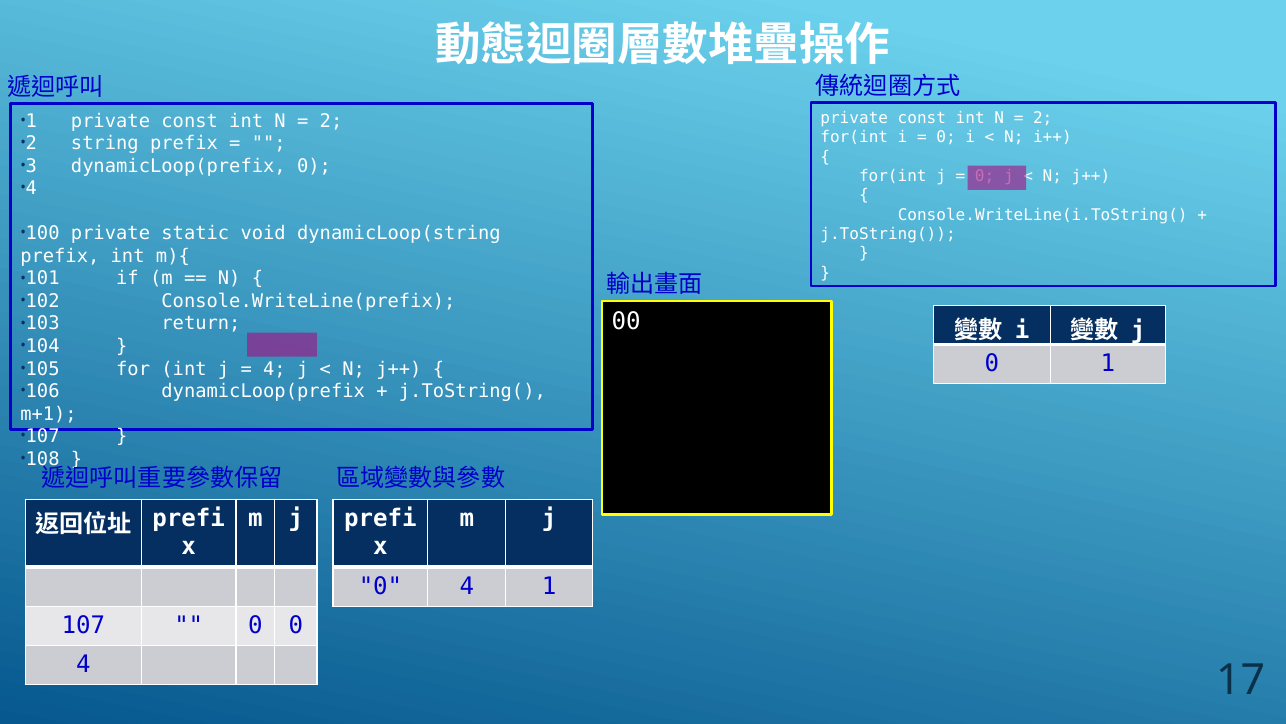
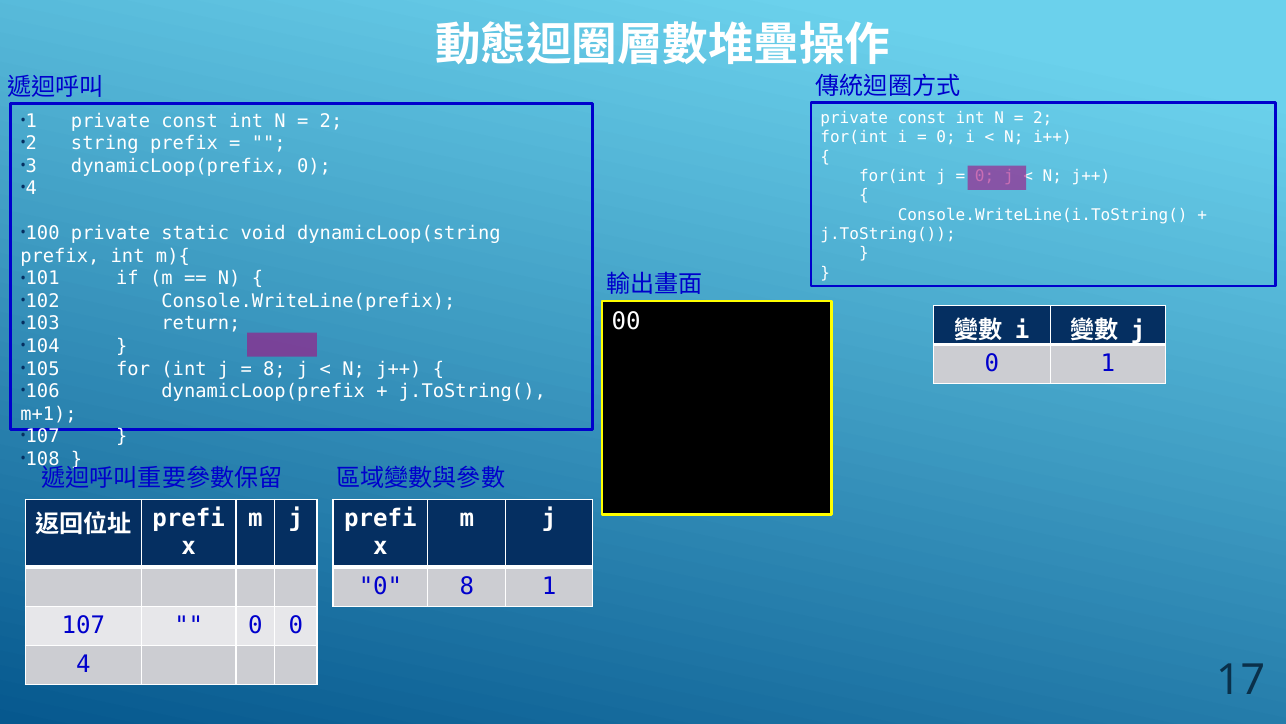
4: 4 -> 8 (274, 369)
4: 4 -> 8 (467, 586)
